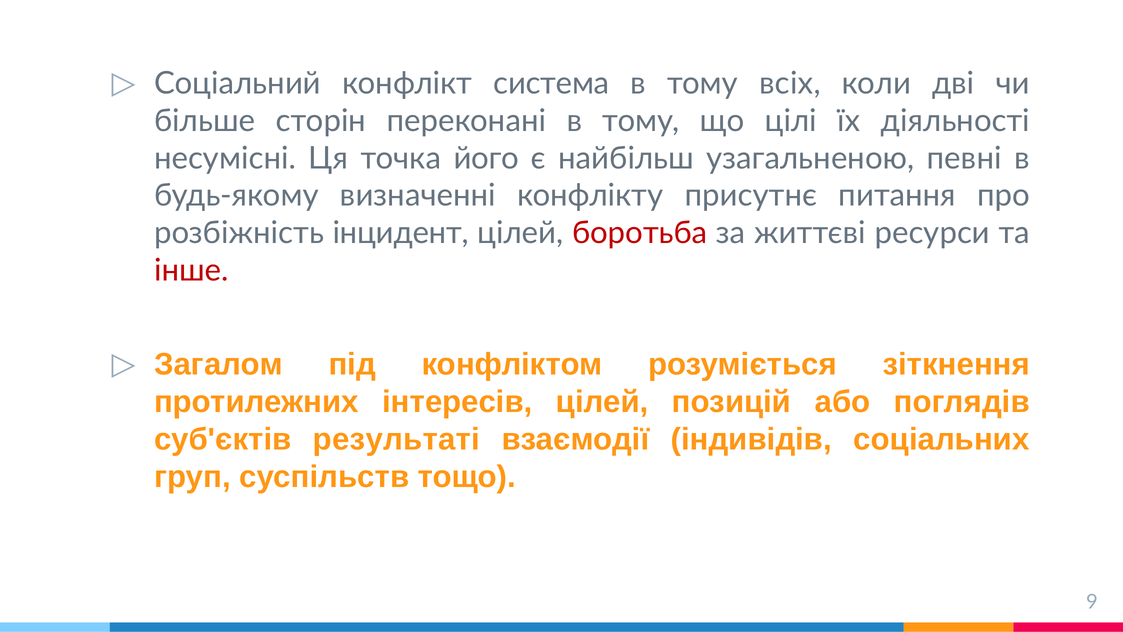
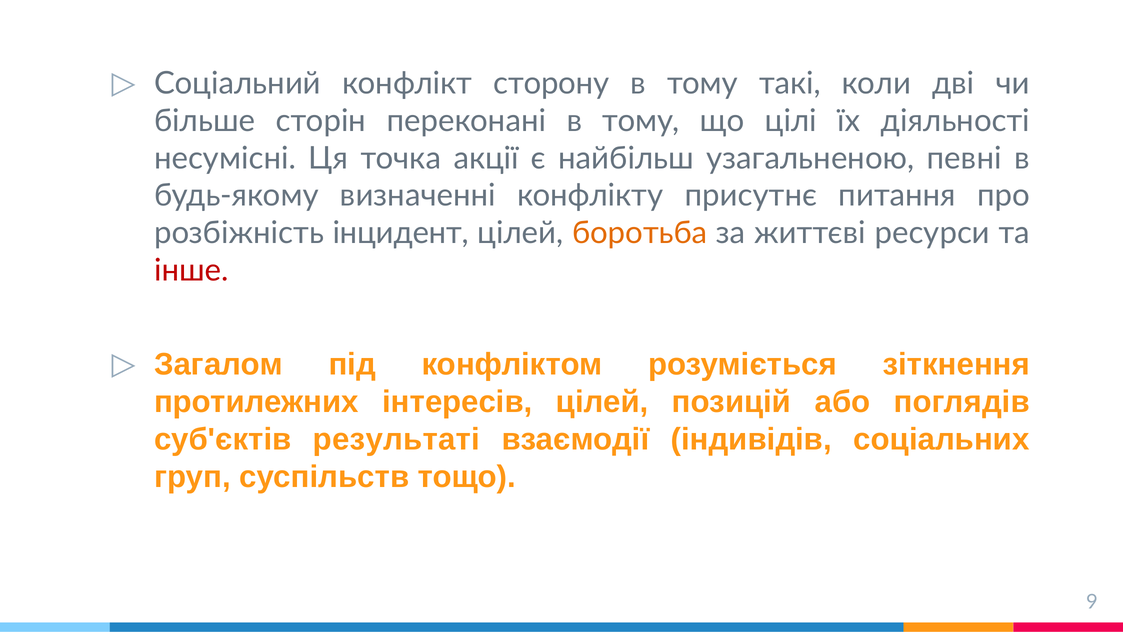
система: система -> сторону (551, 83)
всіх: всіх -> такі (790, 83)
його: його -> акції (486, 158)
боротьба colour: red -> orange (640, 233)
